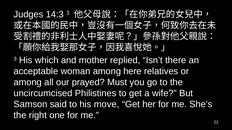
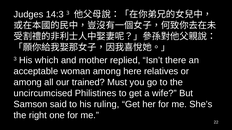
prayed: prayed -> trained (88, 83)
move: move -> ruling (107, 105)
